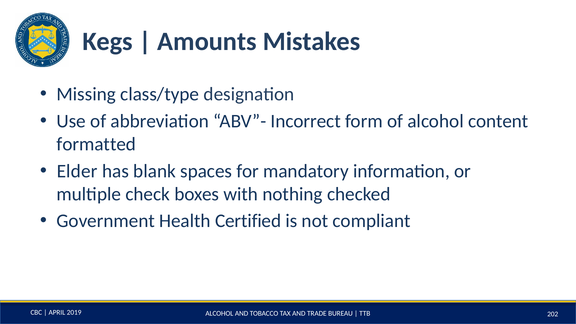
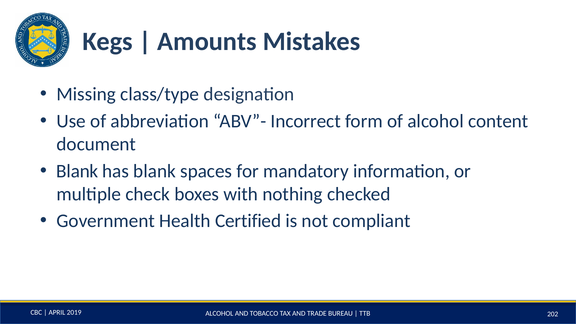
formatted: formatted -> document (96, 144)
Elder: Elder -> Blank (77, 171)
